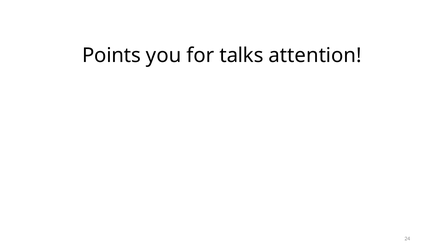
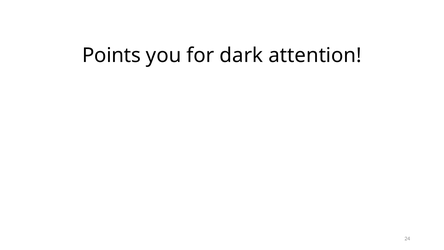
talks: talks -> dark (241, 55)
